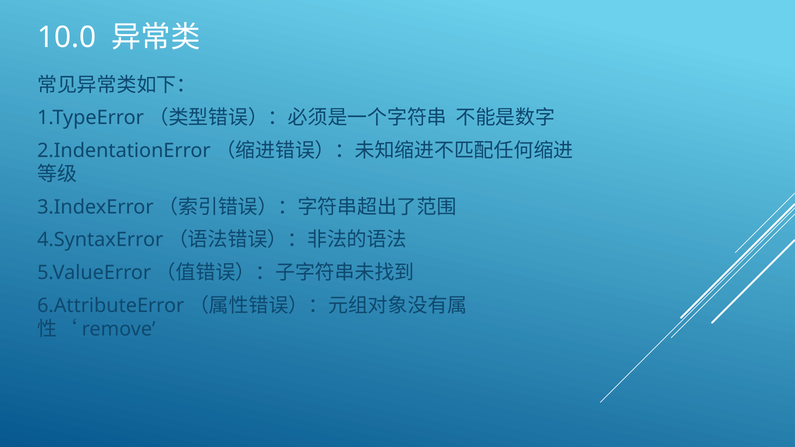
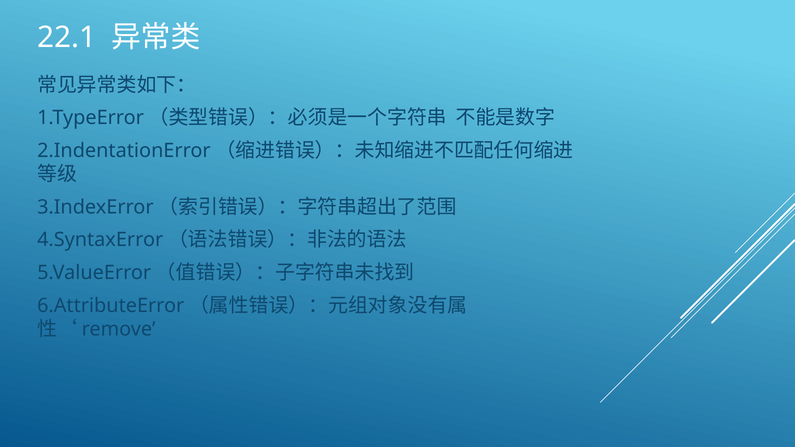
10.0: 10.0 -> 22.1 (67, 38)
